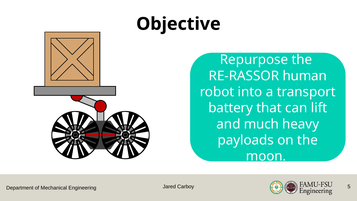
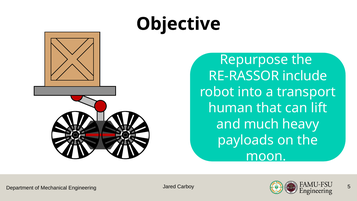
human: human -> include (305, 76)
battery: battery -> human (231, 108)
